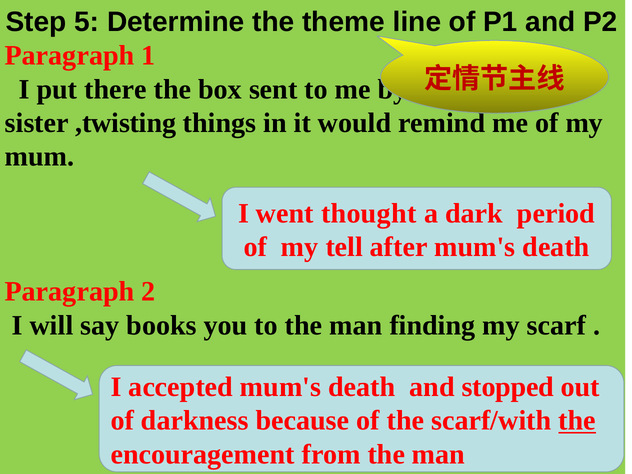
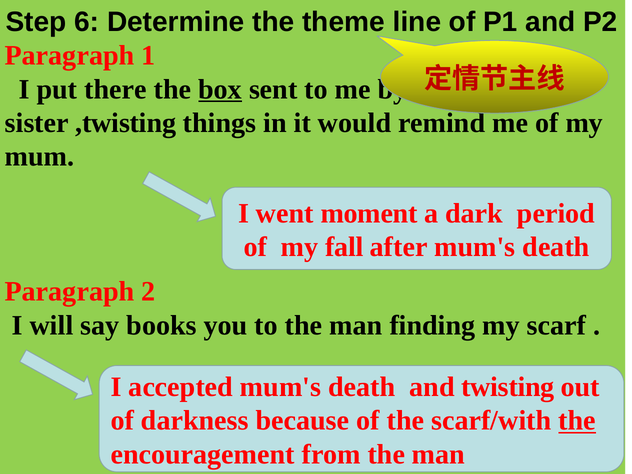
5: 5 -> 6 (87, 22)
box underline: none -> present (220, 89)
thought: thought -> moment (369, 213)
tell: tell -> fall (344, 247)
stopped: stopped -> twisting (508, 387)
